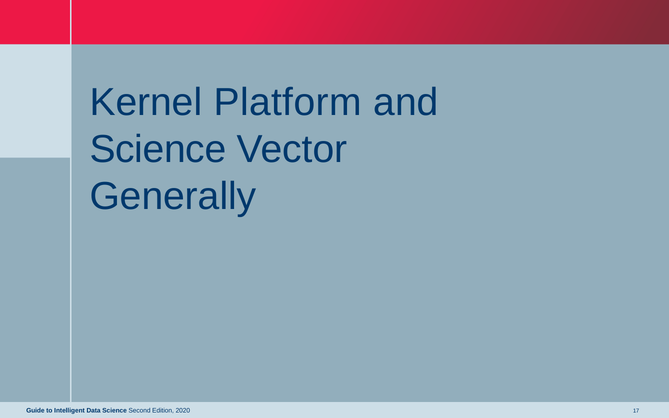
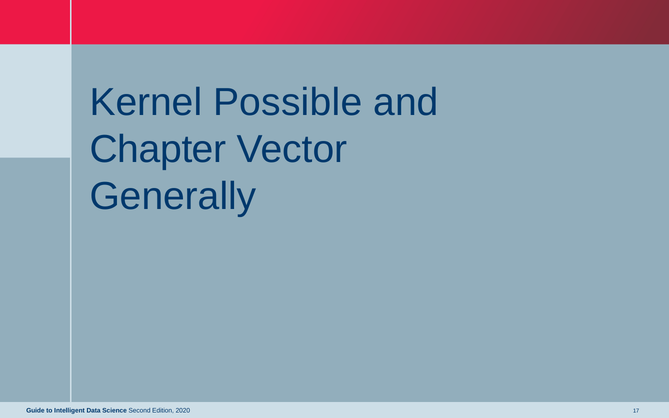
Platform: Platform -> Possible (288, 103)
Science: Science -> Chapter (158, 149)
